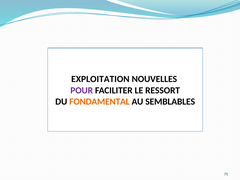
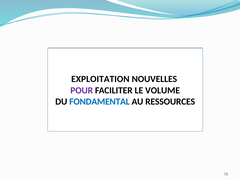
RESSORT: RESSORT -> VOLUME (163, 90)
FONDAMENTAL colour: orange -> blue (99, 102)
SEMBLABLES: SEMBLABLES -> RESSOURCES (170, 102)
